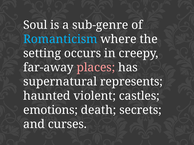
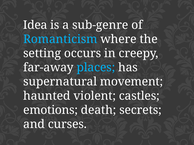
Soul: Soul -> Idea (35, 25)
places colour: pink -> light blue (96, 68)
represents: represents -> movement (131, 82)
